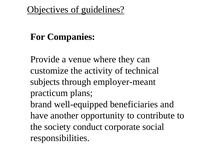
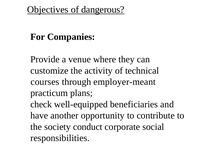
guidelines: guidelines -> dangerous (103, 10)
subjects: subjects -> courses (45, 82)
brand: brand -> check (41, 104)
